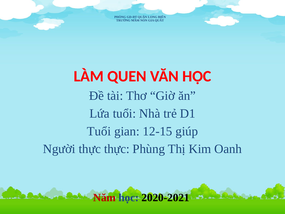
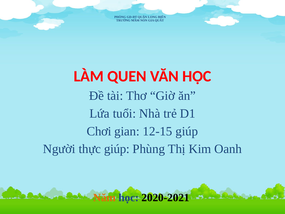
Tuổi: Tuổi -> Chơi (99, 131)
thực thực: thực -> giúp (117, 149)
Năm colour: red -> orange (104, 197)
